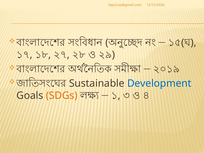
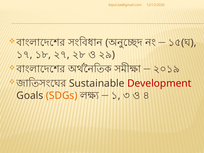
Development colour: blue -> red (159, 83)
